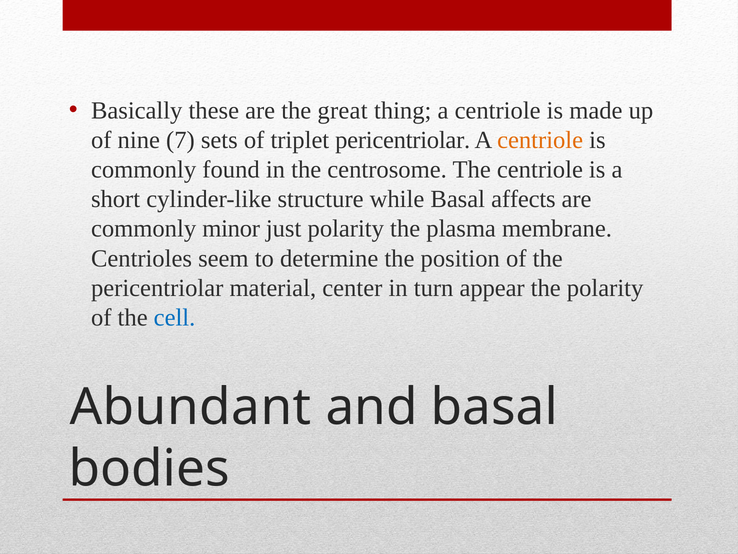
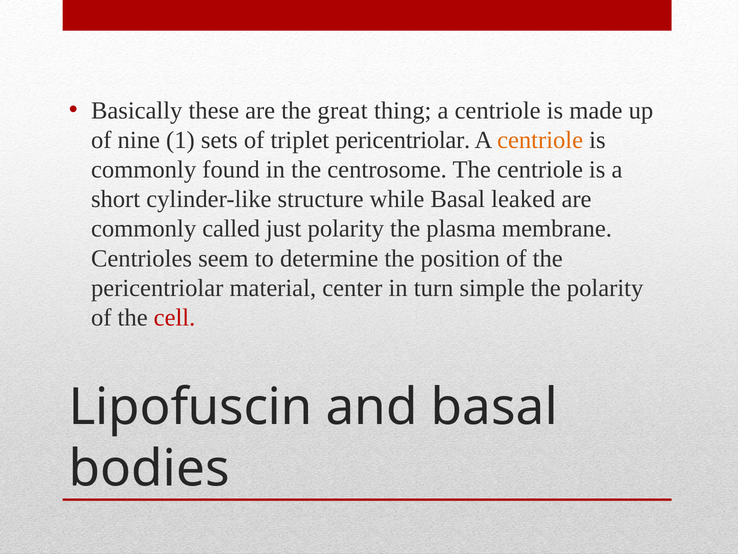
7: 7 -> 1 (180, 140)
affects: affects -> leaked (523, 199)
minor: minor -> called (231, 229)
appear: appear -> simple (492, 288)
cell colour: blue -> red (175, 317)
Abundant: Abundant -> Lipofuscin (191, 407)
